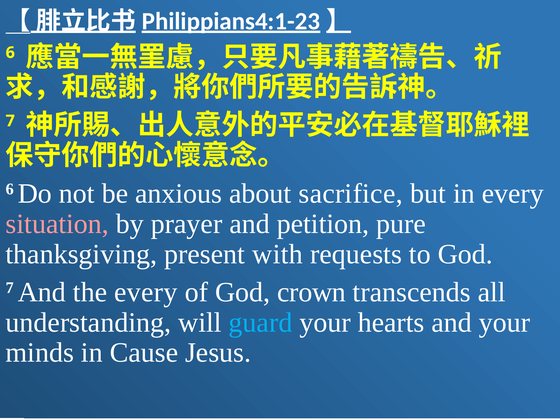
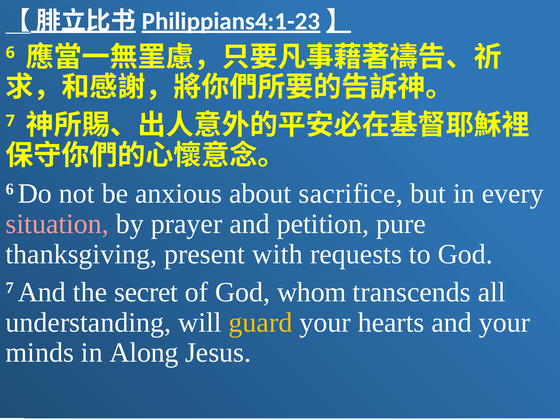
the every: every -> secret (146, 292)
crown: crown -> whom (312, 292)
guard colour: light blue -> yellow (260, 322)
Cause: Cause -> Along (144, 353)
